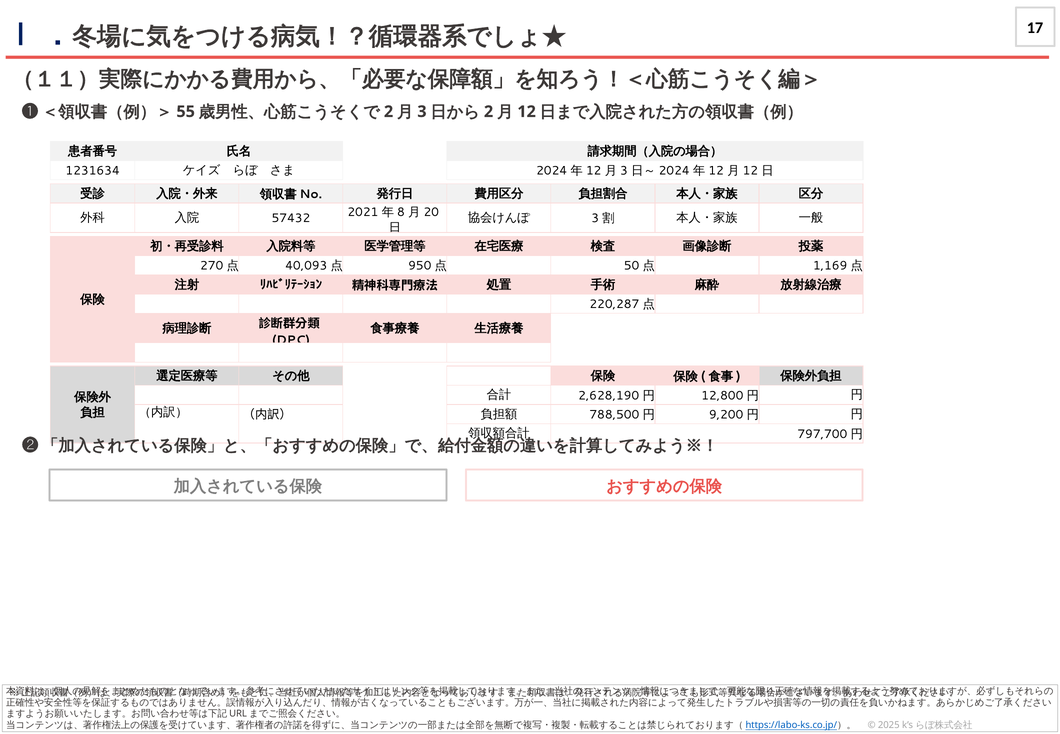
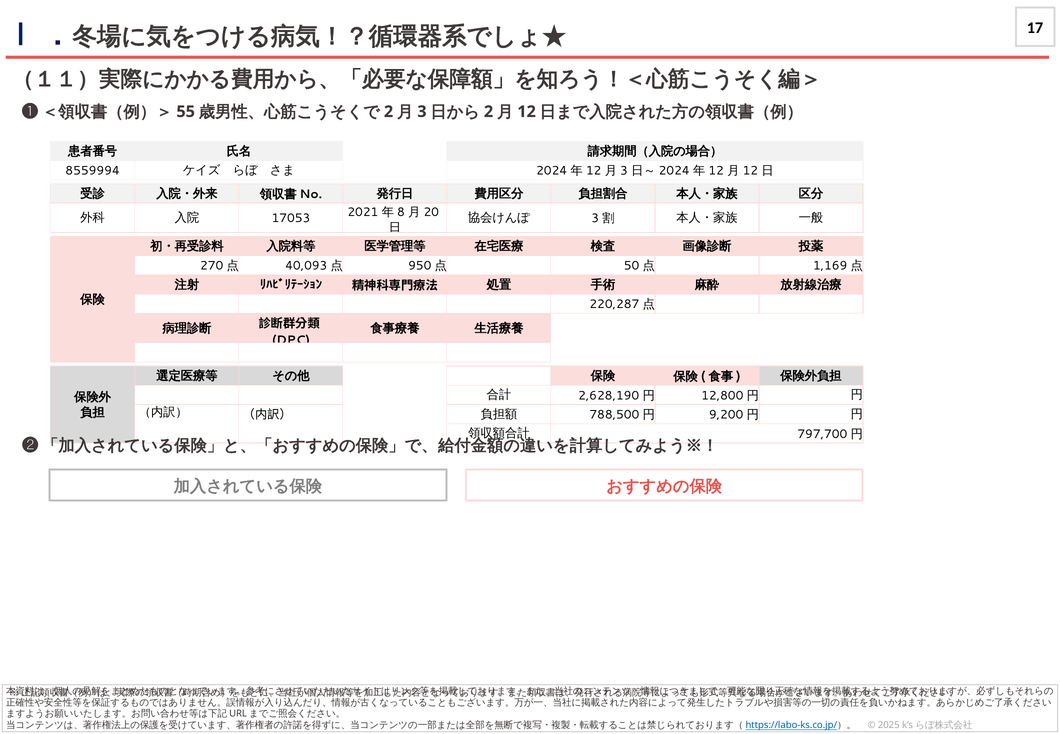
1231634: 1231634 -> 8559994 (93, 171)
57432: 57432 -> 17053 (291, 218)
